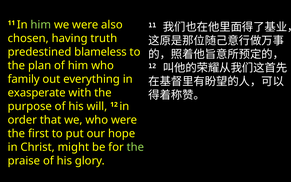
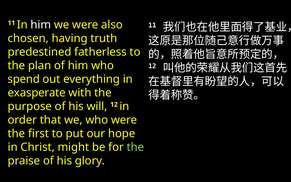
him colour: light green -> white (41, 25)
blameless: blameless -> fatherless (101, 52)
family: family -> spend (24, 79)
